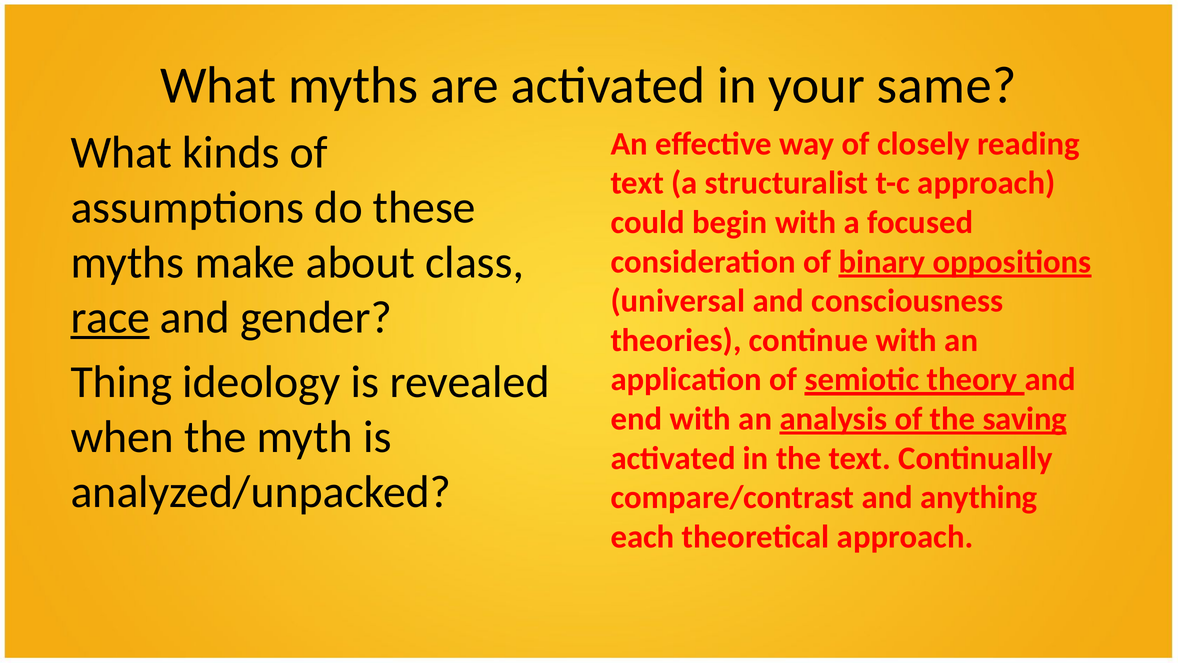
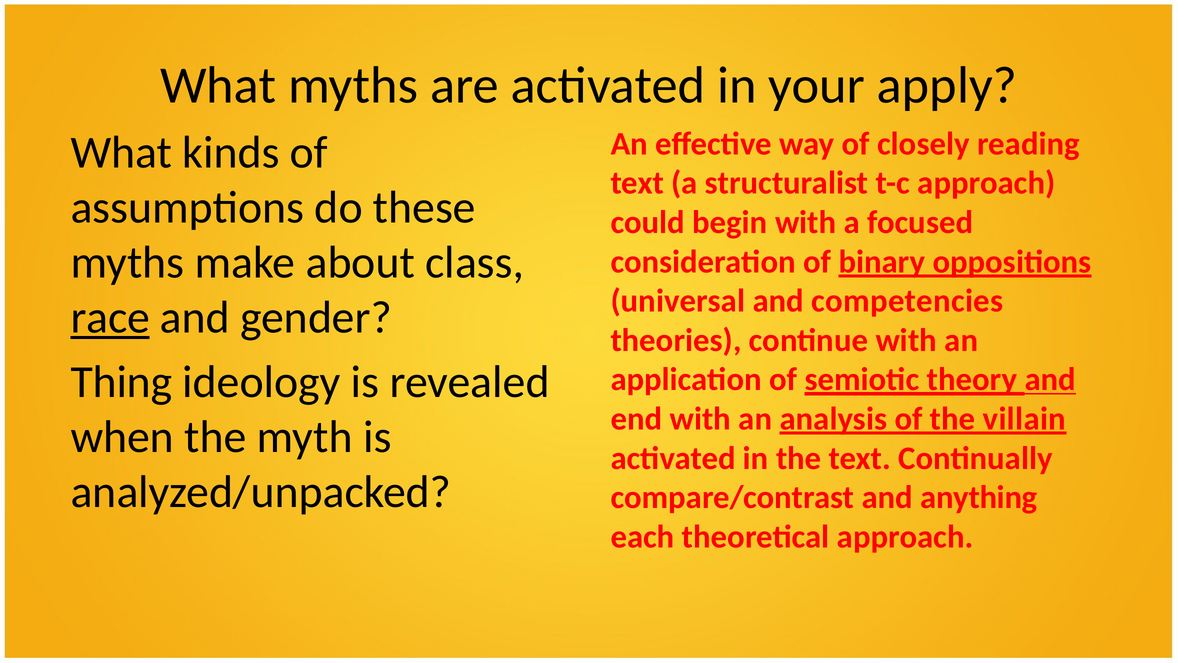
same: same -> apply (947, 85)
consciousness: consciousness -> competencies (907, 301)
and underline: none -> present (1050, 379)
saving: saving -> villain (1024, 419)
